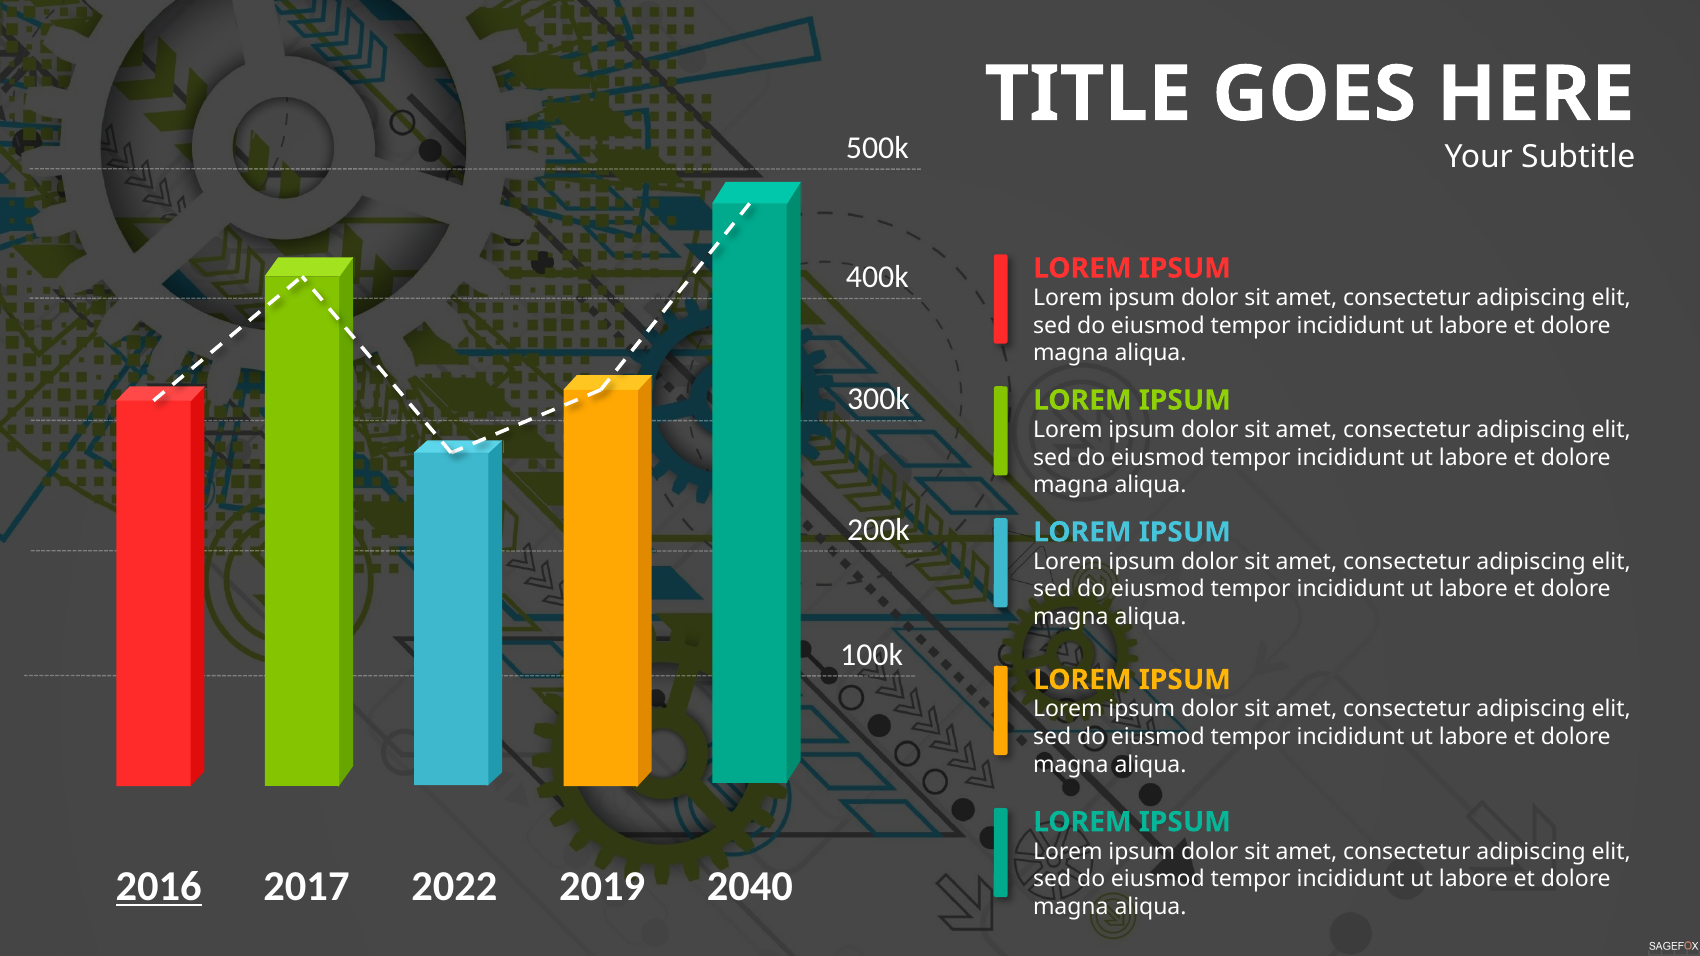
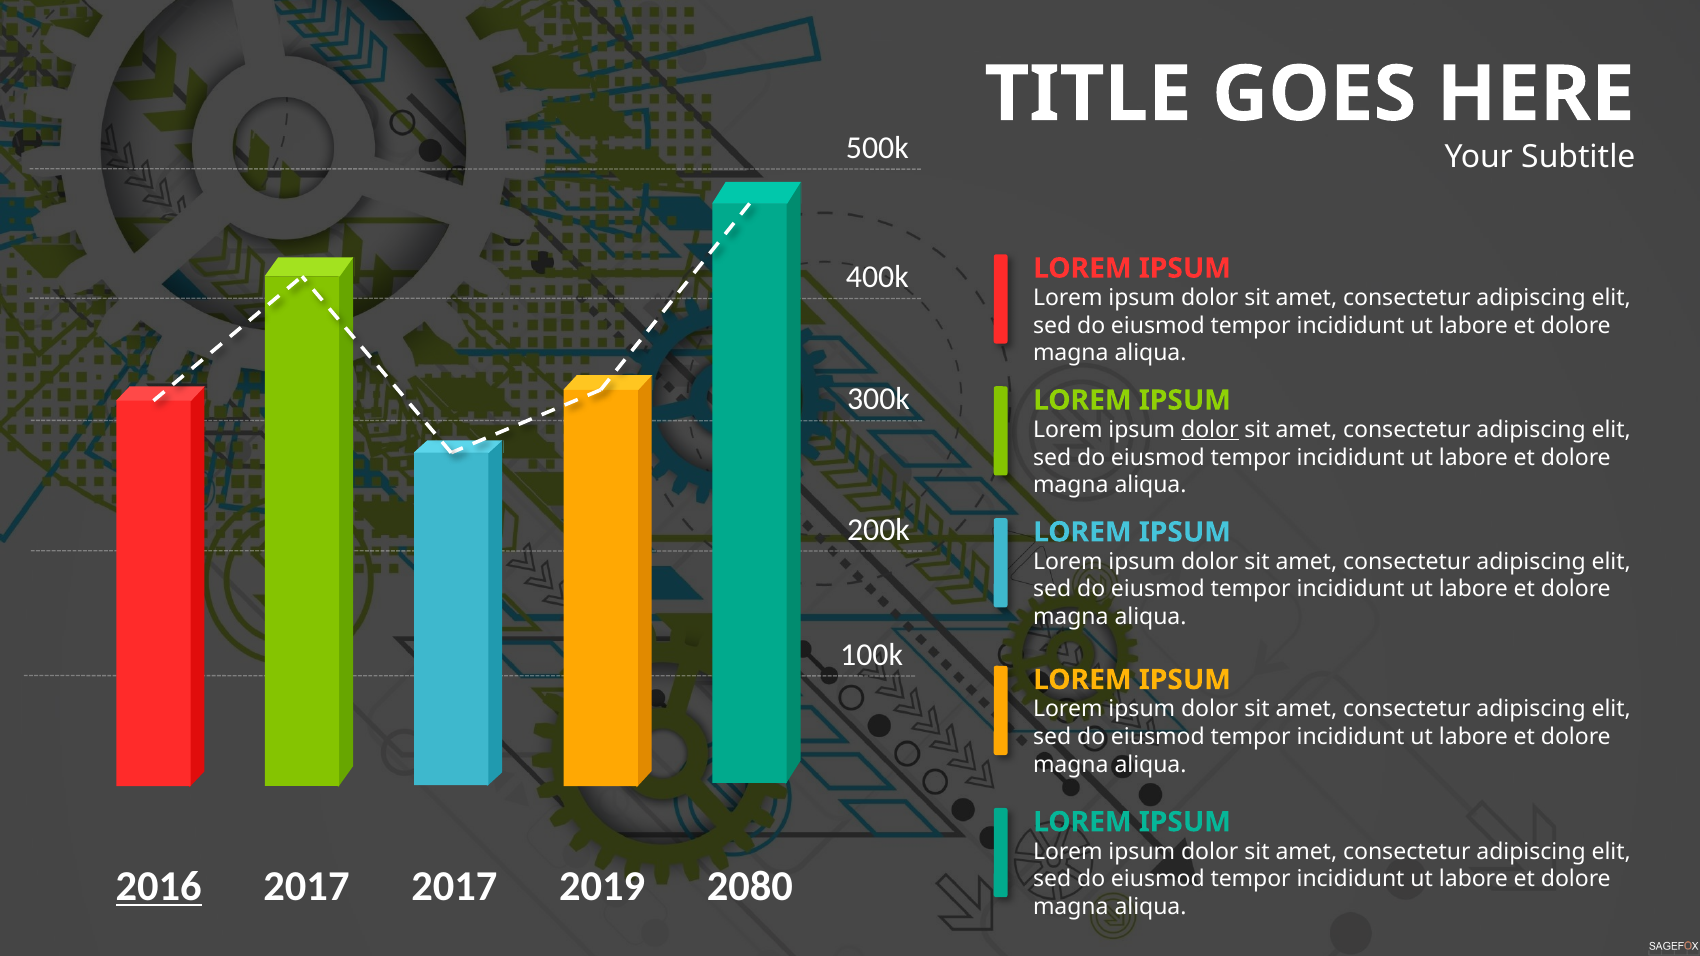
dolor underline: none -> present (1210, 430)
2017 2022: 2022 -> 2017 (454, 887)
2040: 2040 -> 2080 (750, 887)
